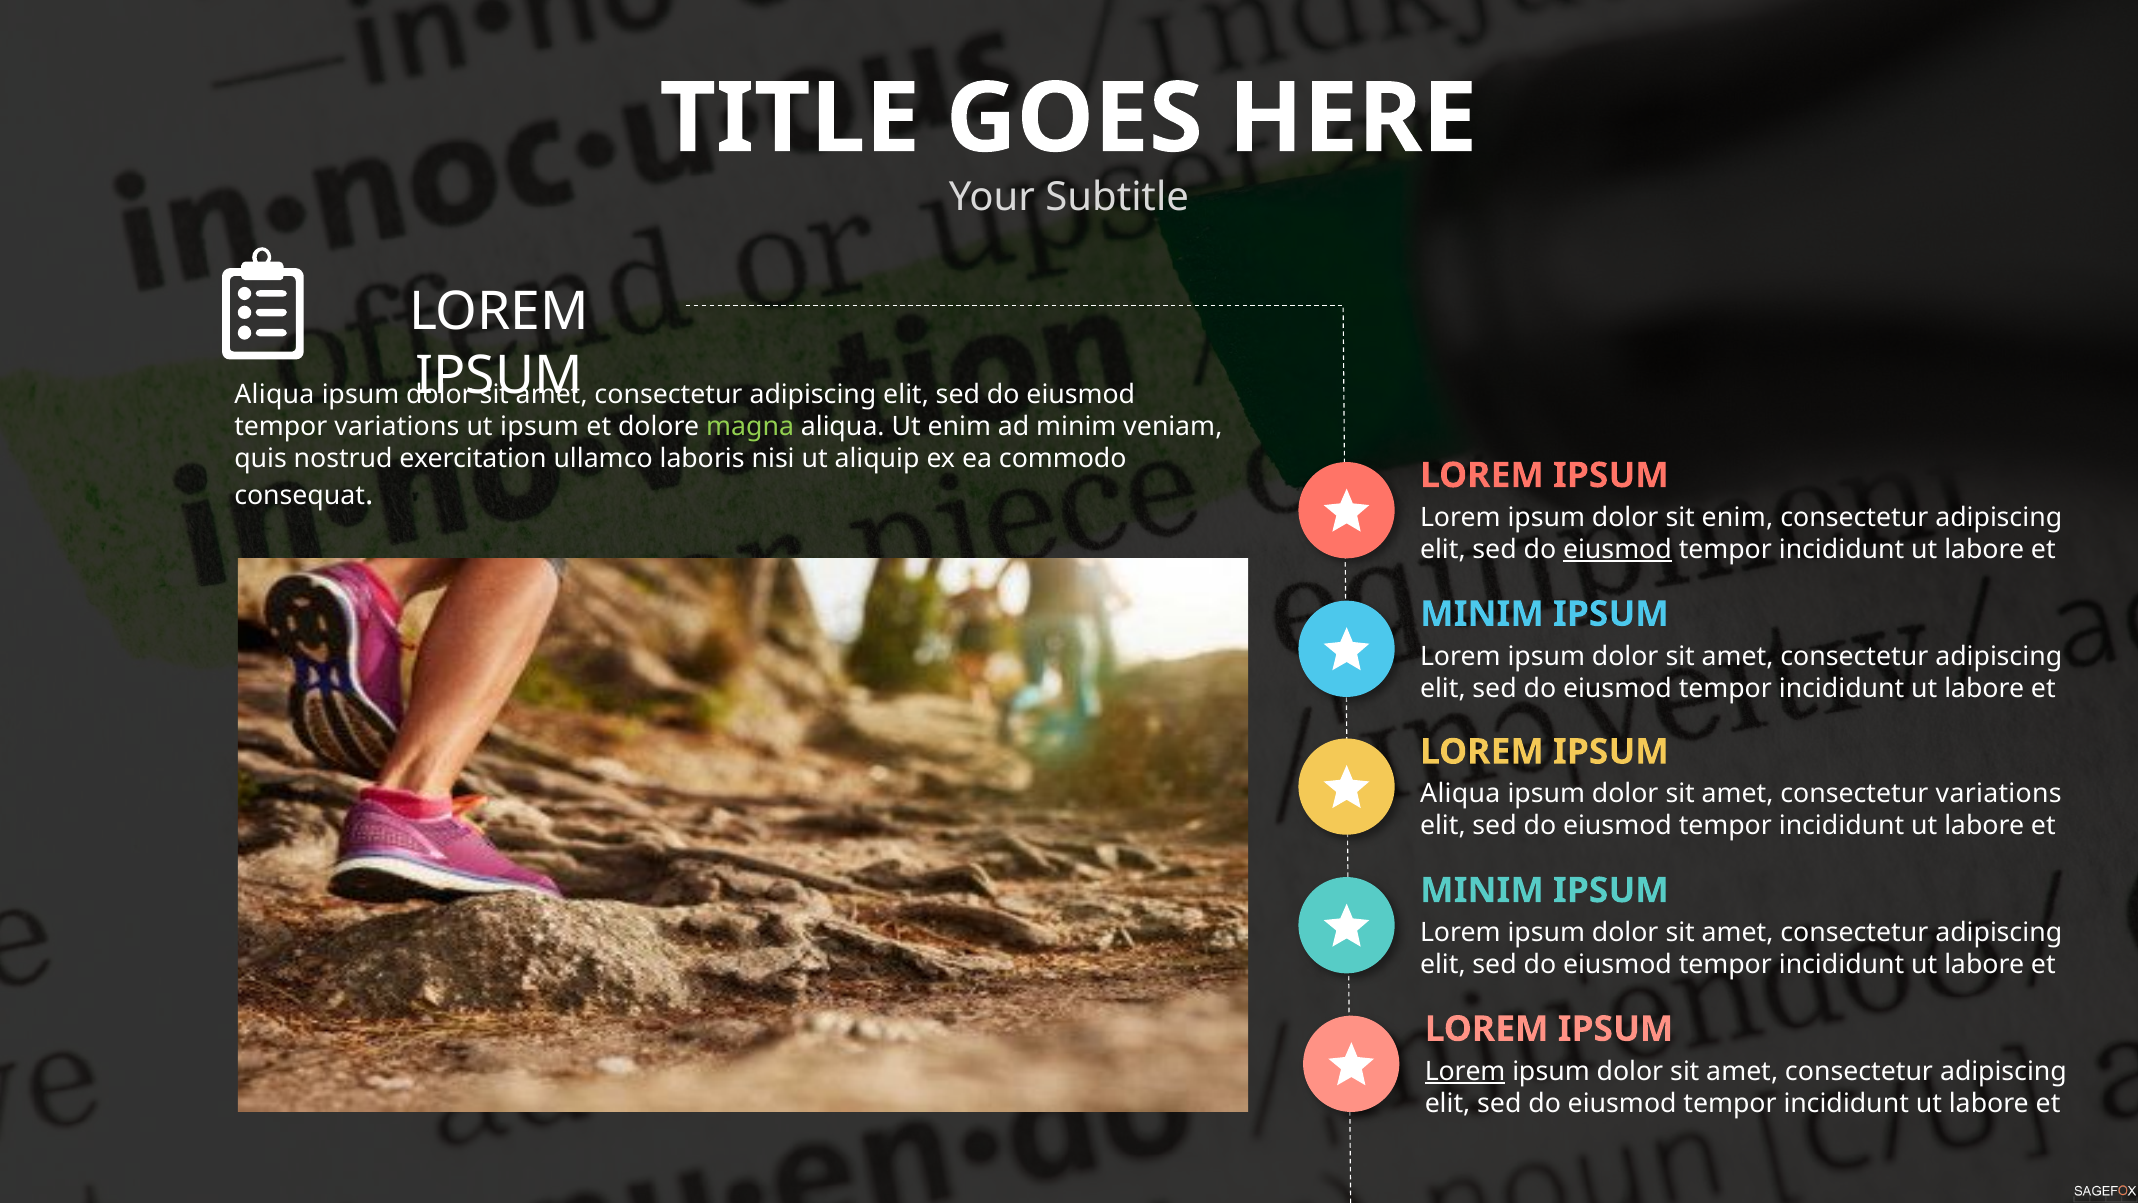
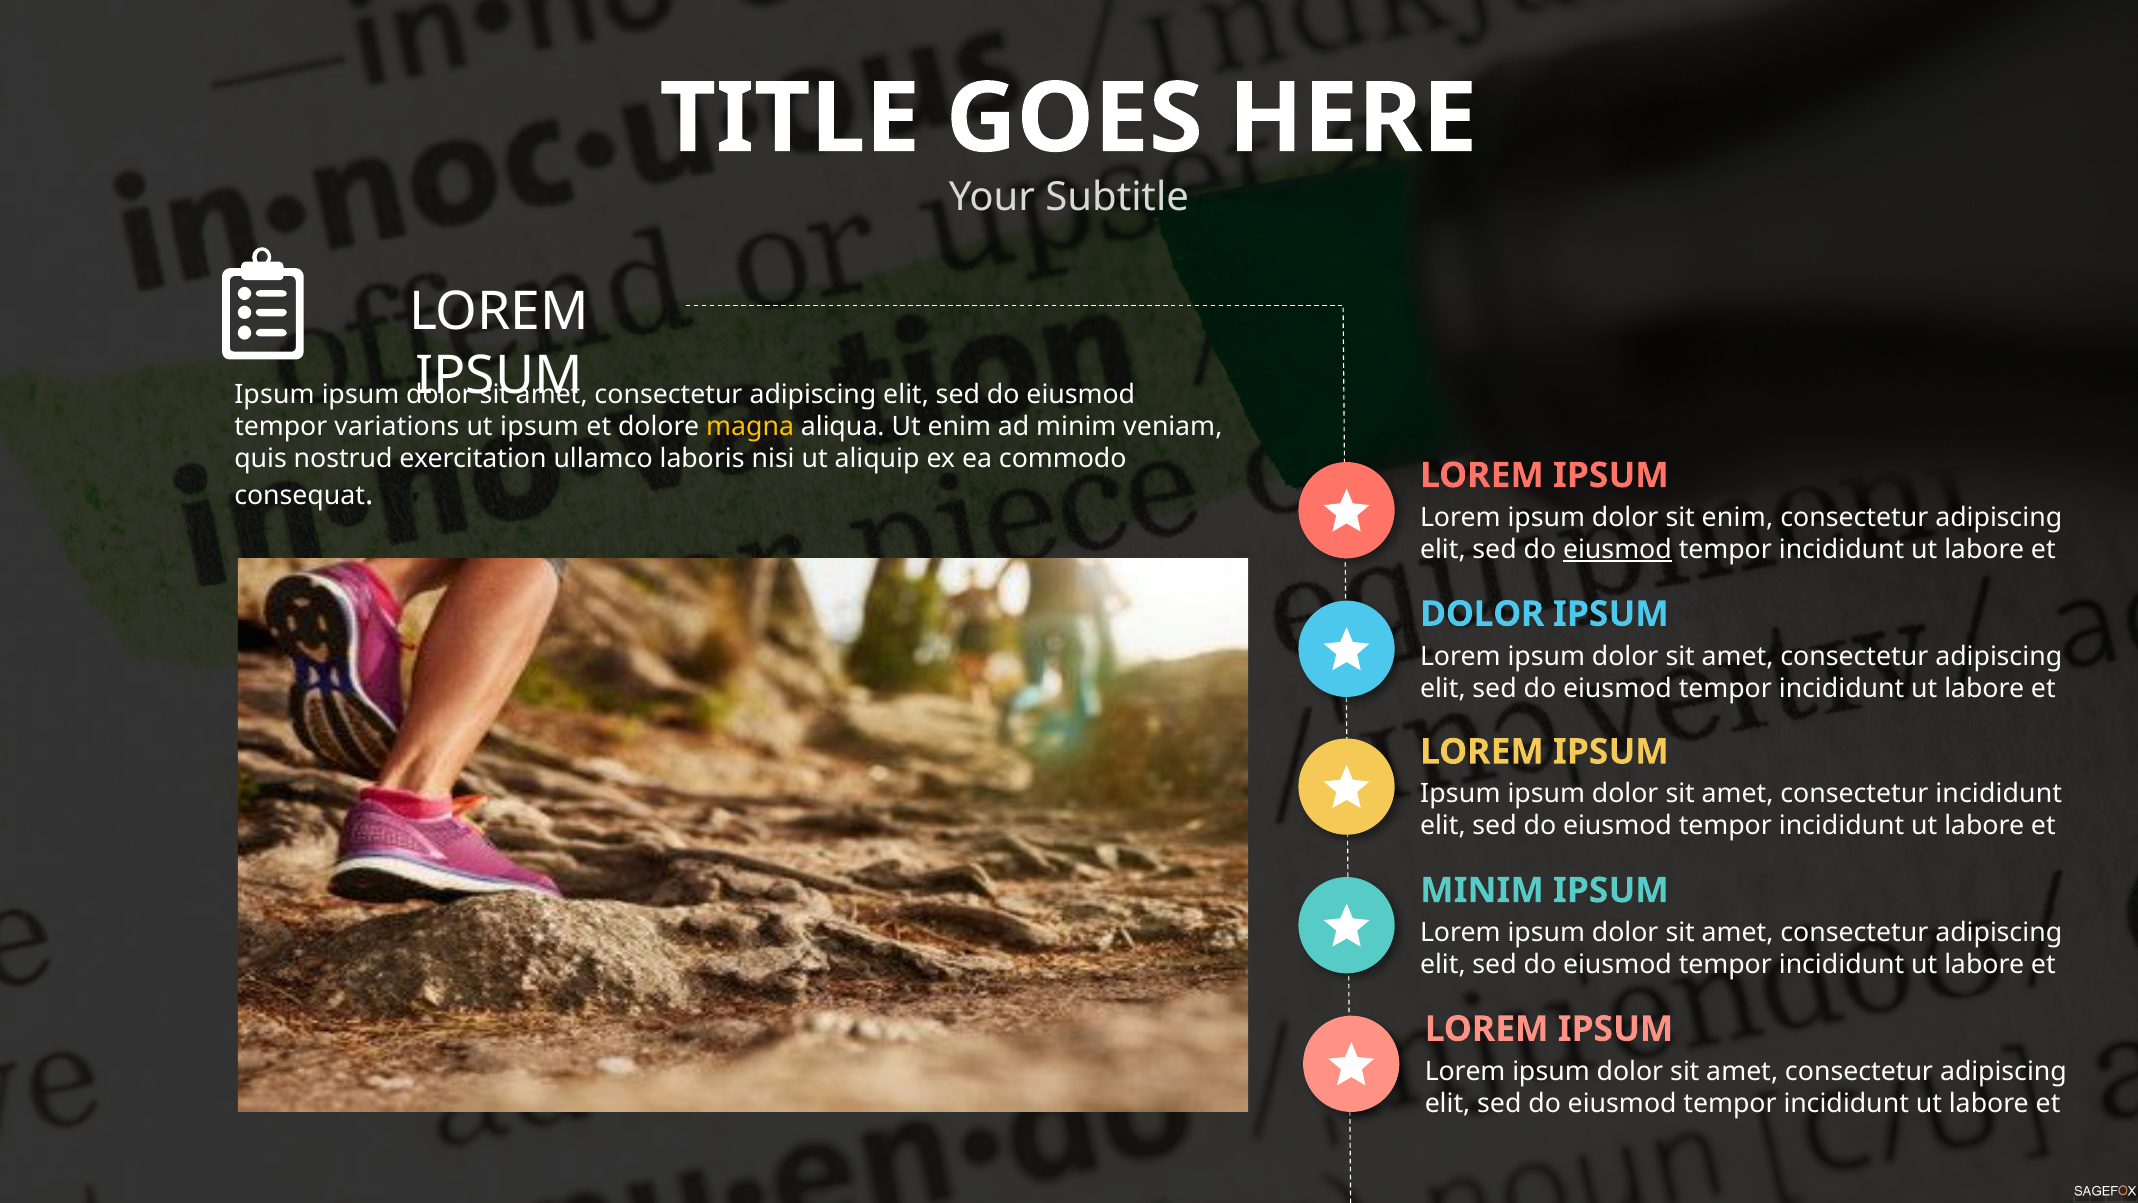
Aliqua: Aliqua -> Ipsum (274, 395)
magna colour: light green -> yellow (750, 427)
MINIM: MINIM -> DOLOR (1482, 614)
Aliqua: Aliqua -> Ipsum (1460, 794)
consectetur variations: variations -> incididunt (1999, 794)
Lorem underline: present -> none (1465, 1071)
